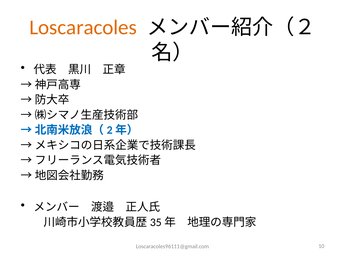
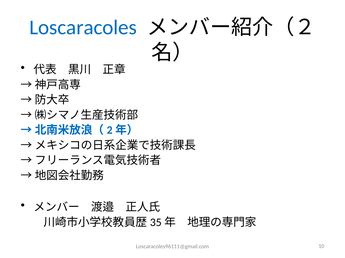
Loscaracoles colour: orange -> blue (83, 27)
